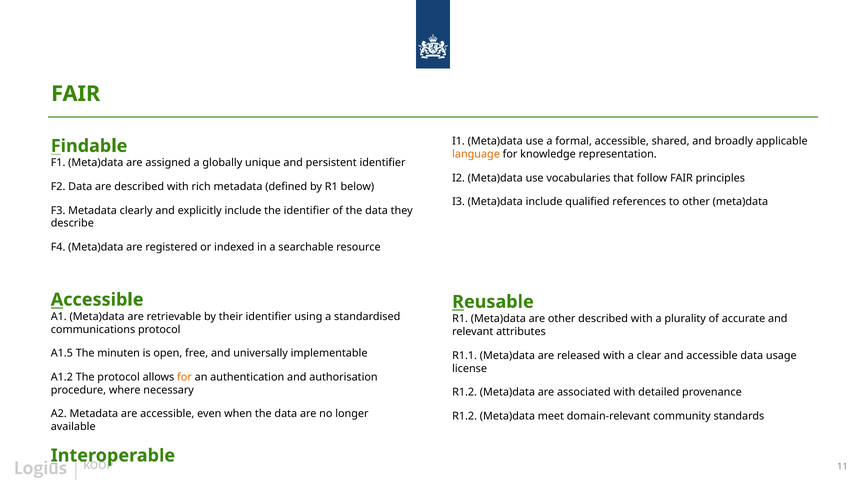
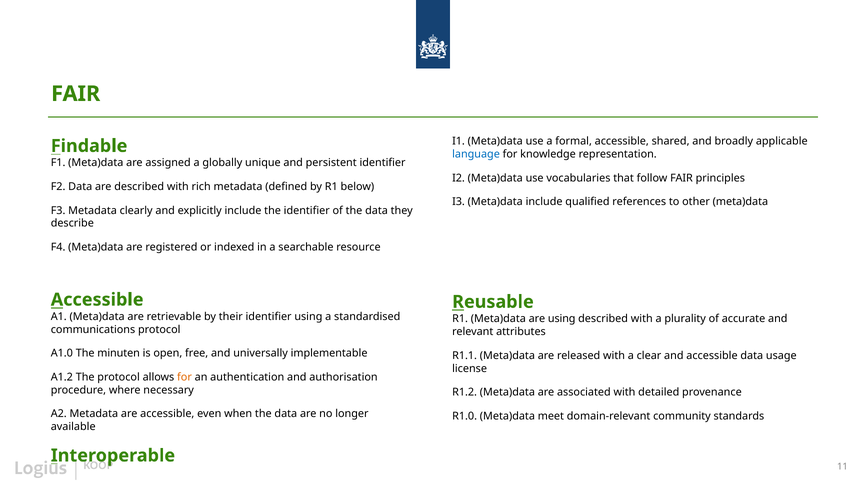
language colour: orange -> blue (476, 154)
are other: other -> using (562, 319)
A1.5: A1.5 -> A1.0 (62, 353)
R1.2: R1.2 -> R1.0 (465, 416)
